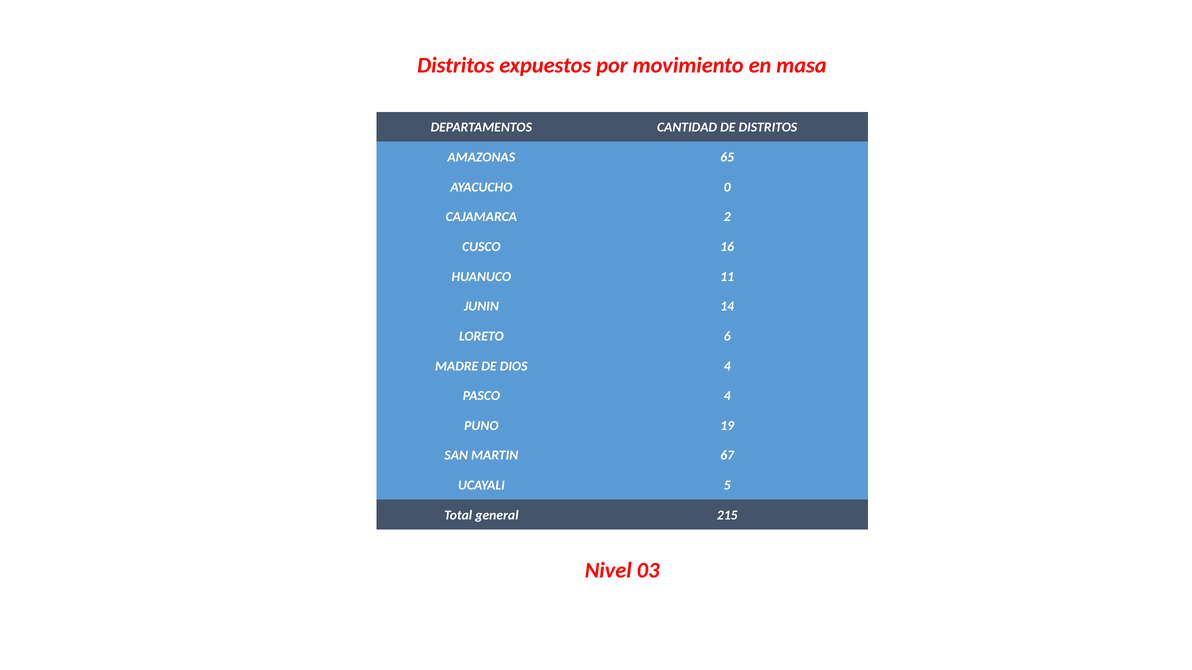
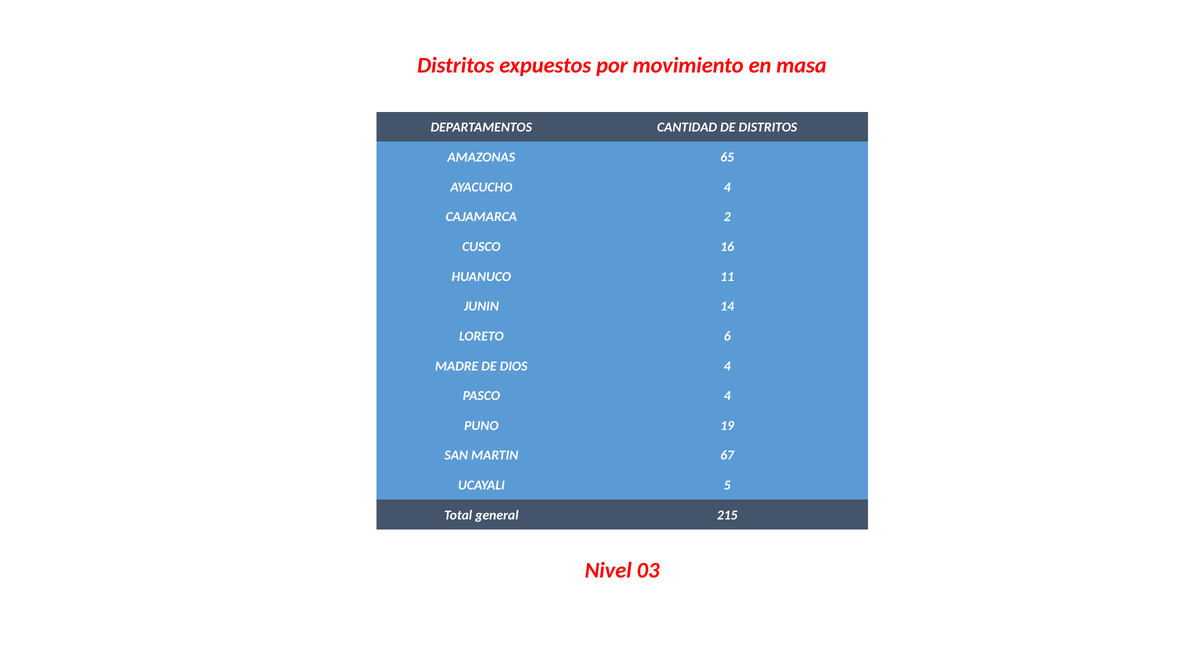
AYACUCHO 0: 0 -> 4 (727, 187)
